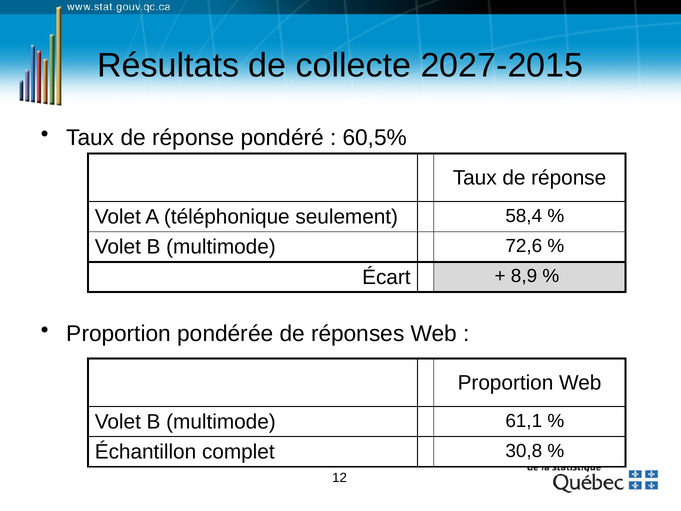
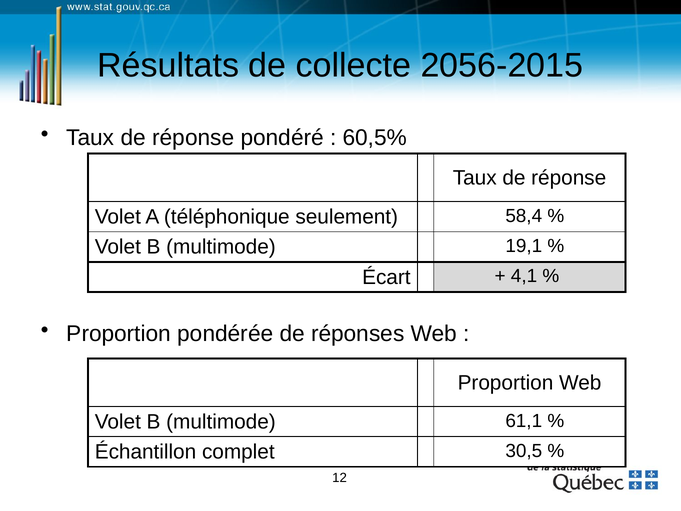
2027-2015: 2027-2015 -> 2056-2015 (502, 65)
72,6: 72,6 -> 19,1 (524, 246)
8,9: 8,9 -> 4,1 (524, 276)
30,8: 30,8 -> 30,5 (524, 451)
